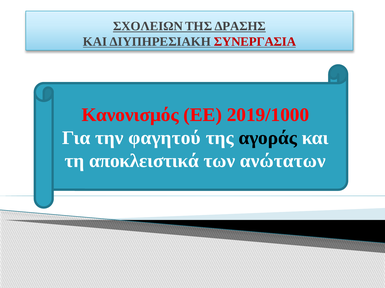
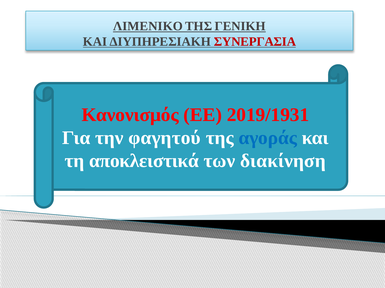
ΣΧΟΛΕΙΩΝ: ΣΧΟΛΕΙΩΝ -> ΛΙΜΕΝΙΚΟ (148, 26)
ΔΡΑΣΗΣ: ΔΡΑΣΗΣ -> ΓΕΝΙΚΗ (240, 26)
2019/1000: 2019/1000 -> 2019/1931 (268, 115)
αγοράς colour: black -> blue (268, 138)
ανώτατων: ανώτατων -> διακίνηση (283, 161)
